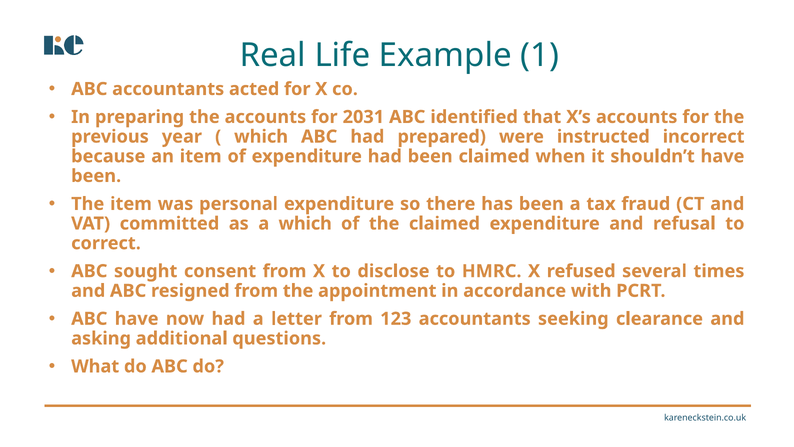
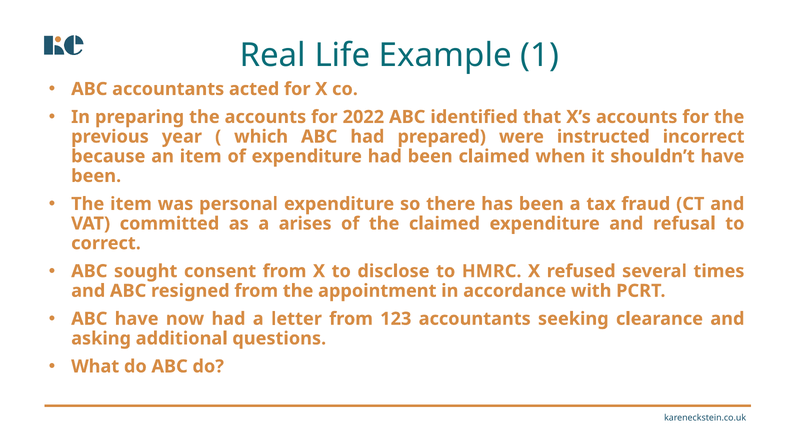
2031: 2031 -> 2022 (363, 117)
a which: which -> arises (305, 223)
